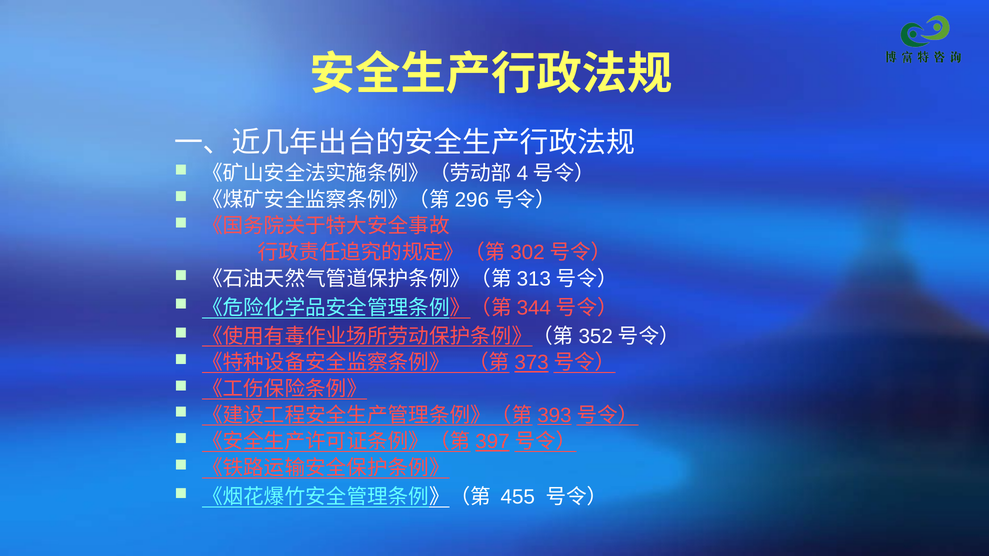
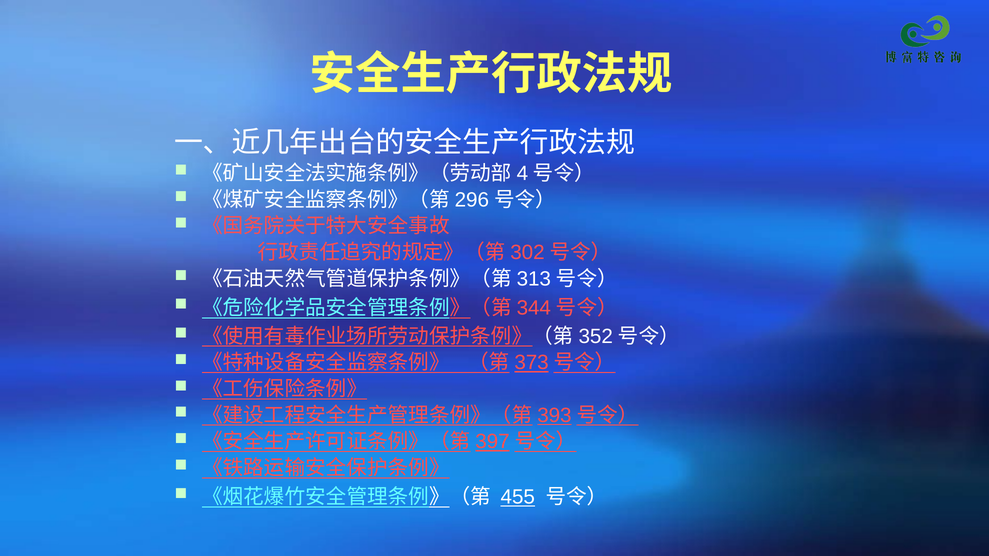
455 underline: none -> present (518, 497)
